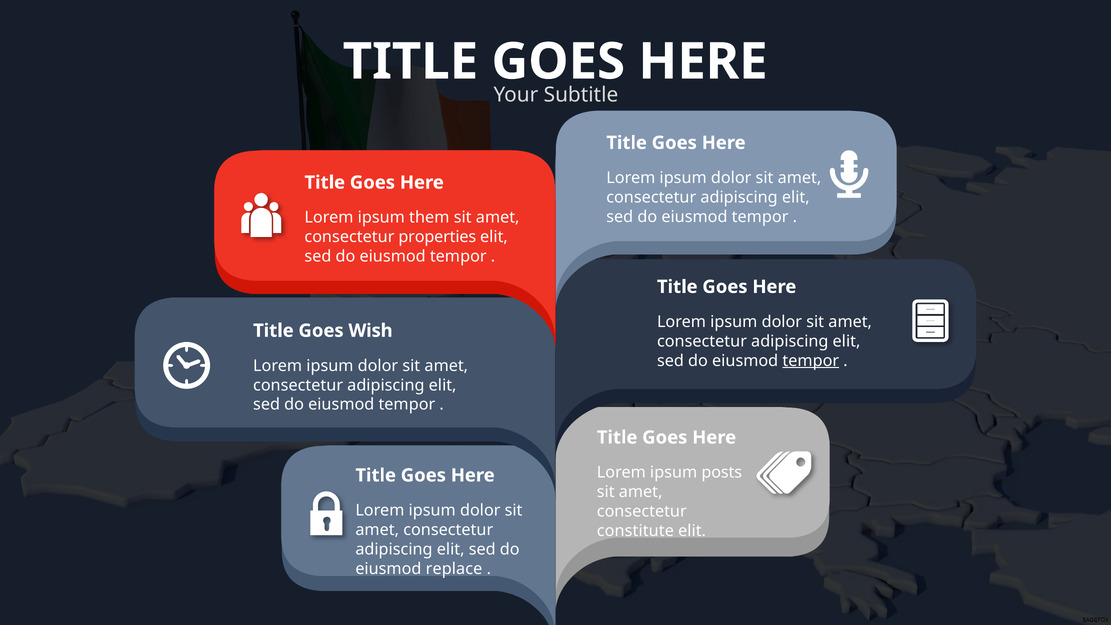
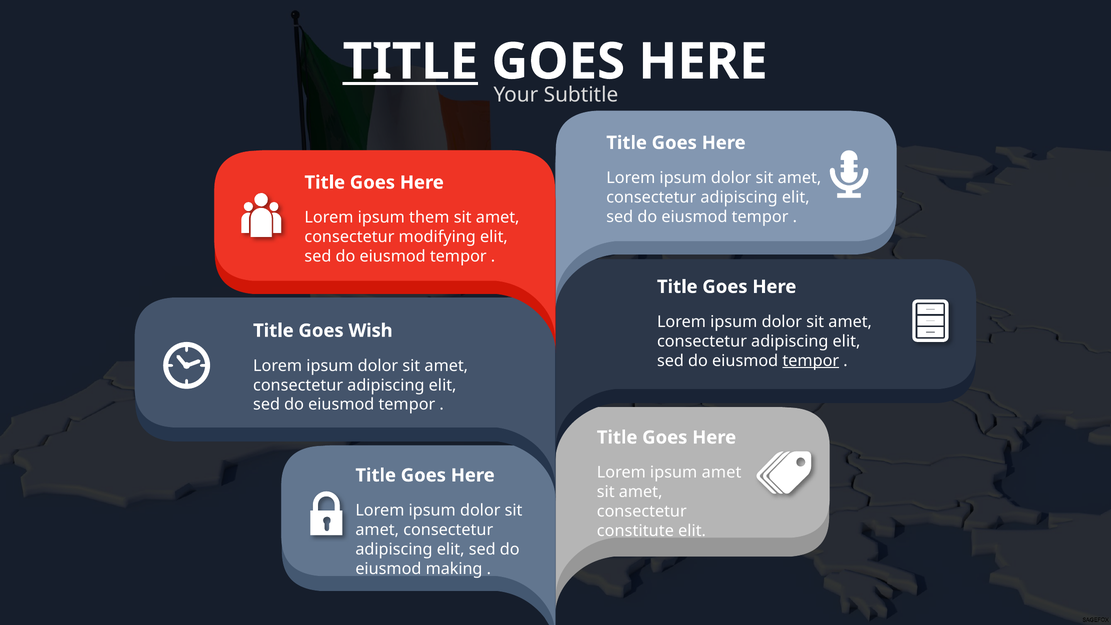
TITLE underline: none -> present (410, 62)
properties: properties -> modifying (437, 237)
ipsum posts: posts -> amet (722, 472)
replace: replace -> making (454, 569)
